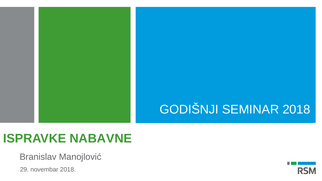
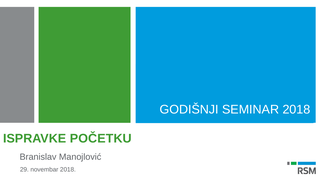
NABAVNE: NABAVNE -> POČETKU (101, 139)
